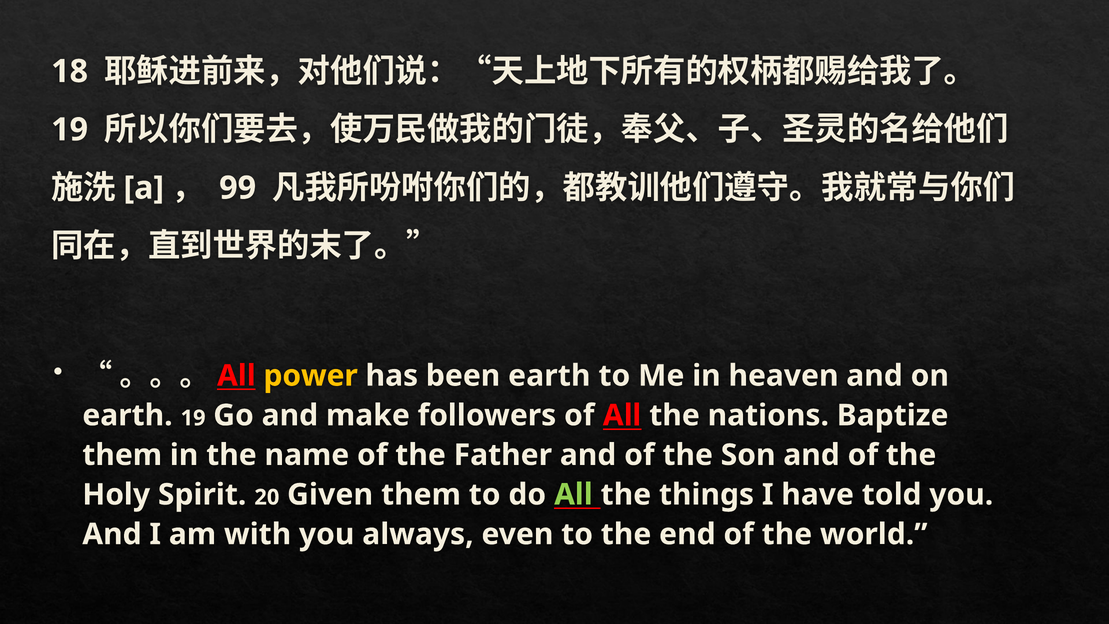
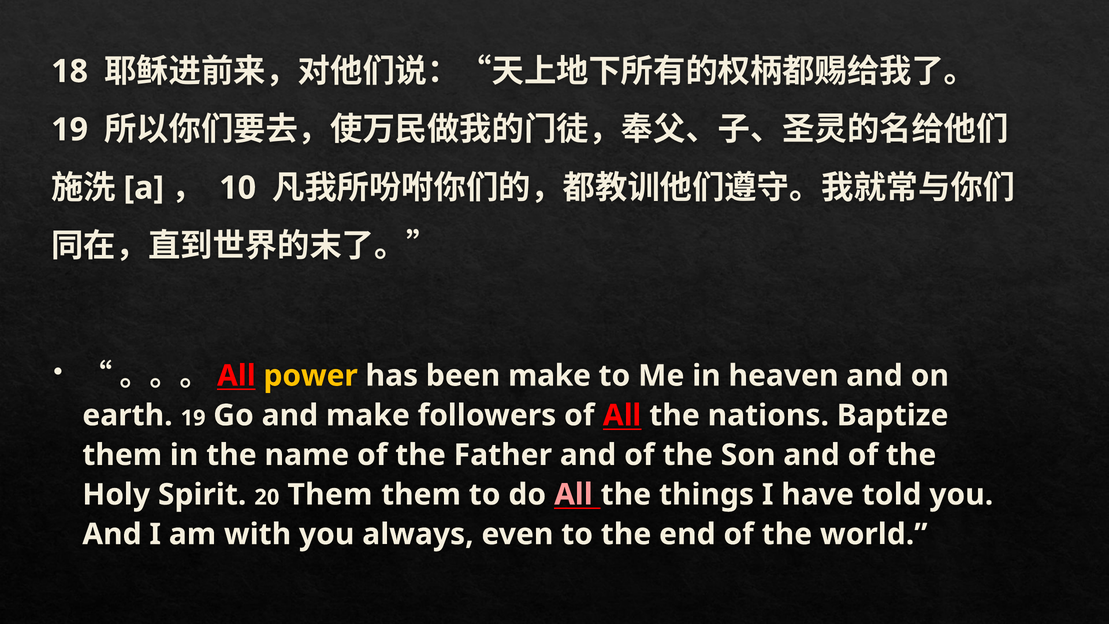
99: 99 -> 10 (238, 188)
been earth: earth -> make (550, 376)
20 Given: Given -> Them (330, 495)
All colour: light green -> pink (574, 495)
